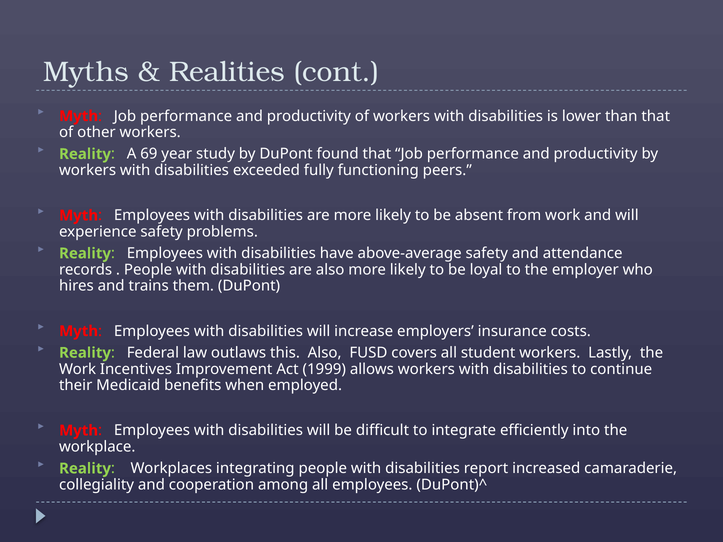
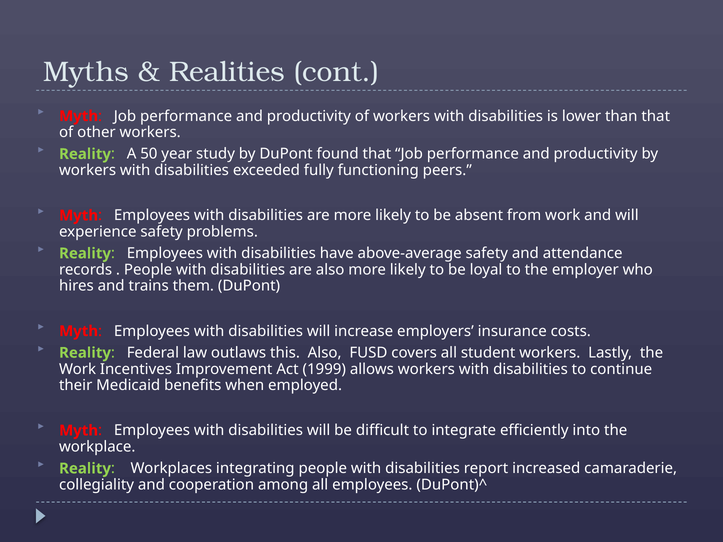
69: 69 -> 50 (149, 154)
